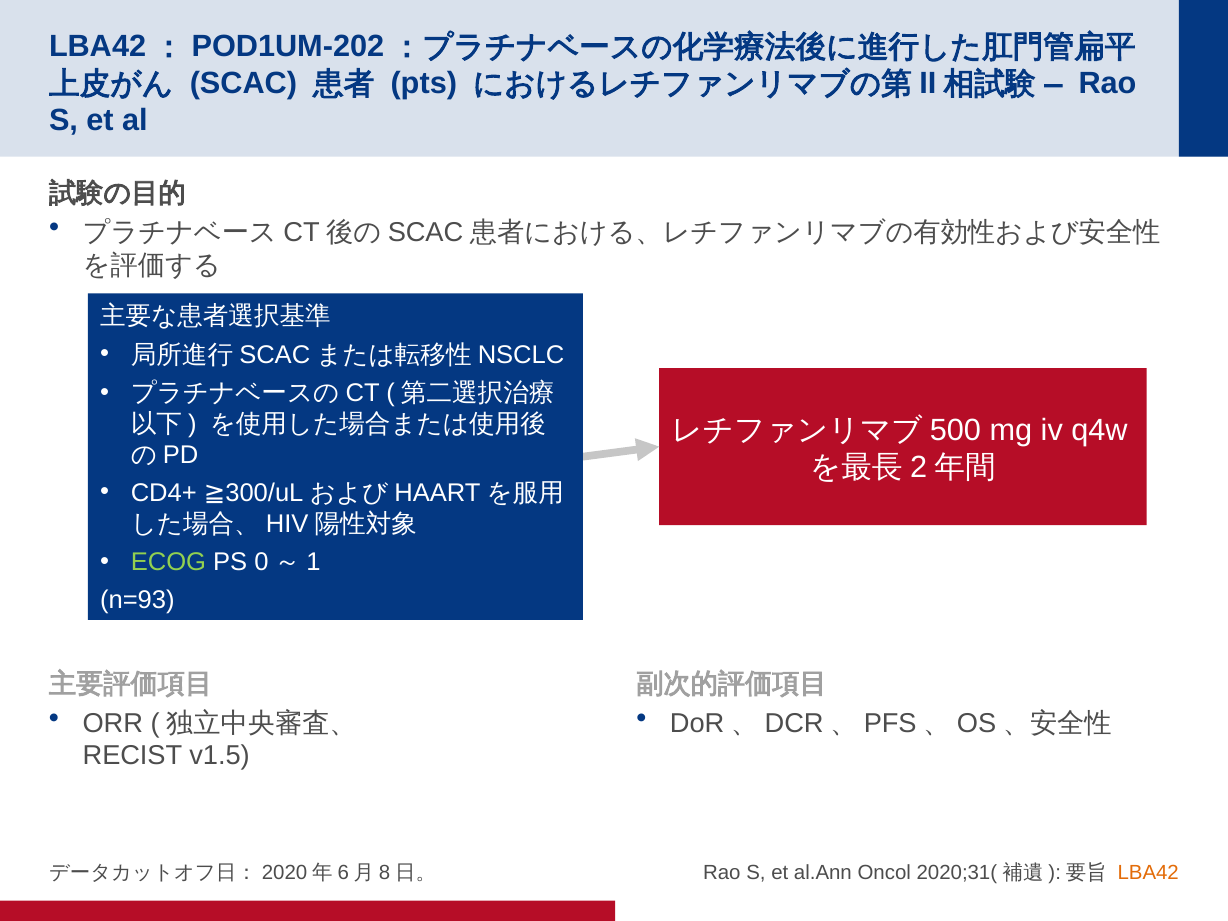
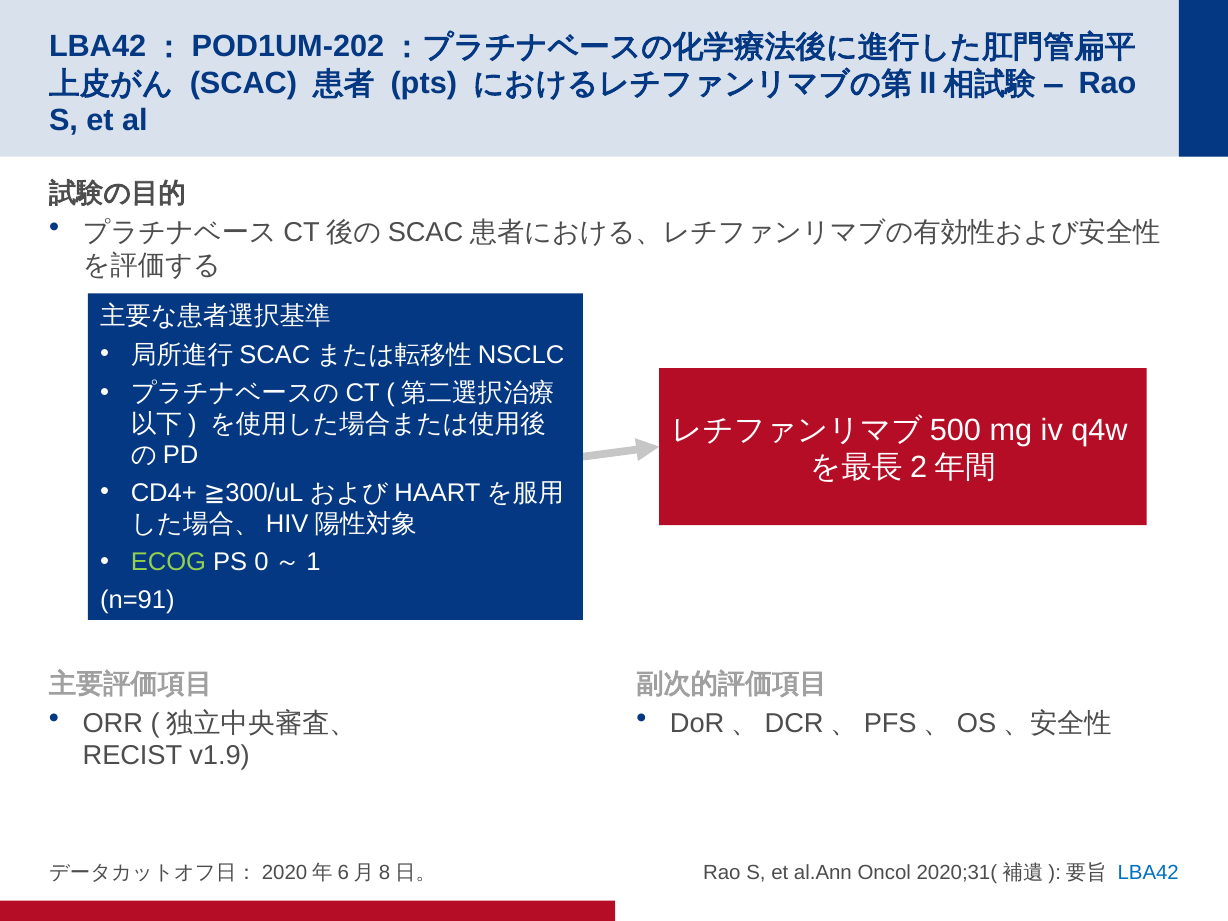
n=93: n=93 -> n=91 (137, 600)
v1.5: v1.5 -> v1.9 (220, 756)
LBA42 colour: orange -> blue (1148, 873)
